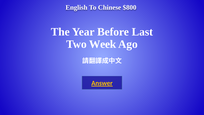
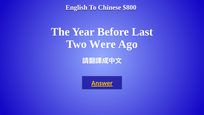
Week: Week -> Were (103, 44)
